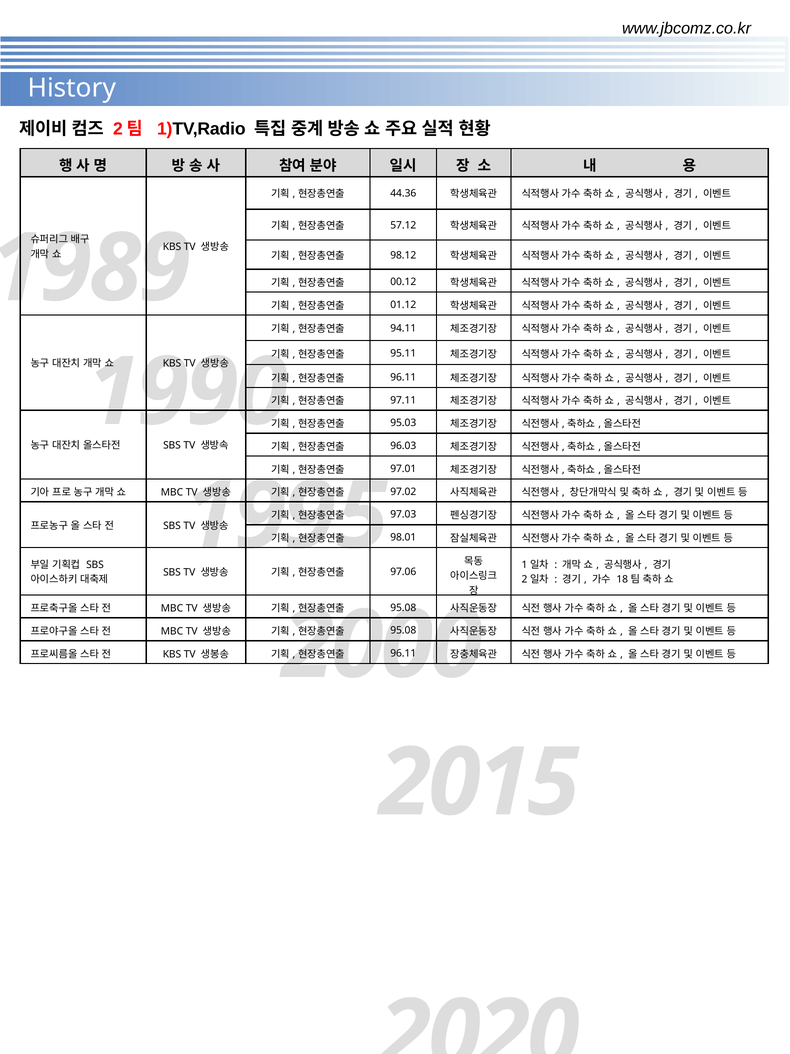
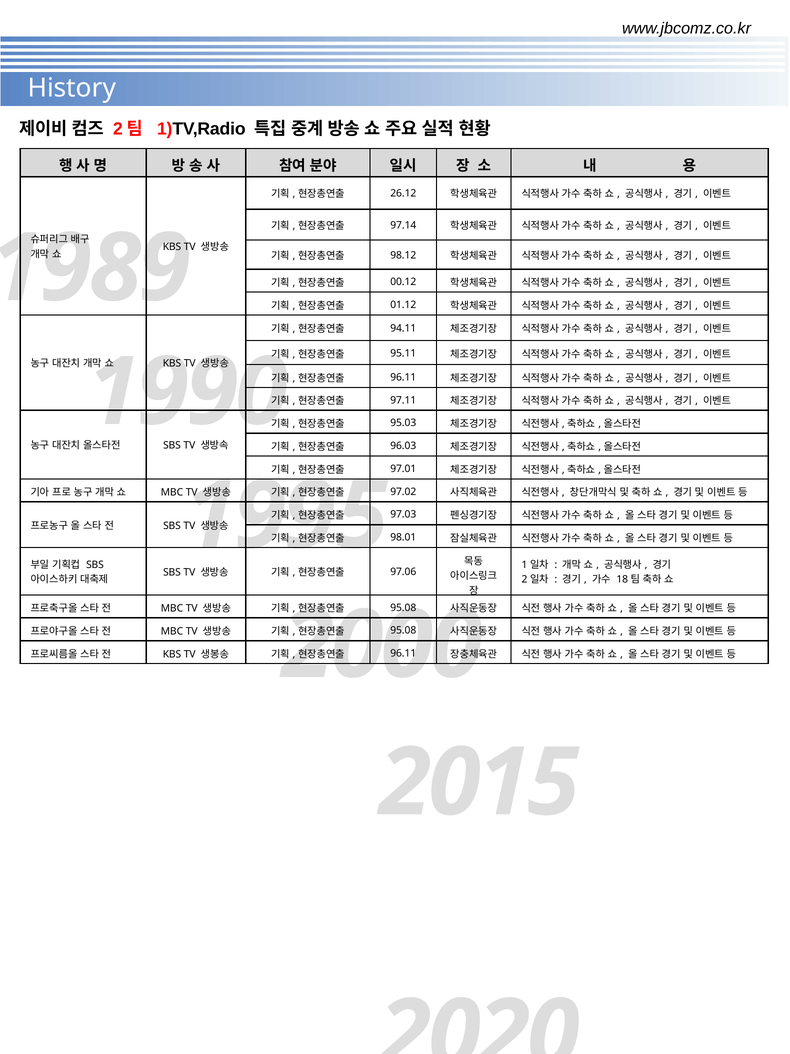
44.36: 44.36 -> 26.12 (403, 193)
57.12: 57.12 -> 97.14 (403, 225)
